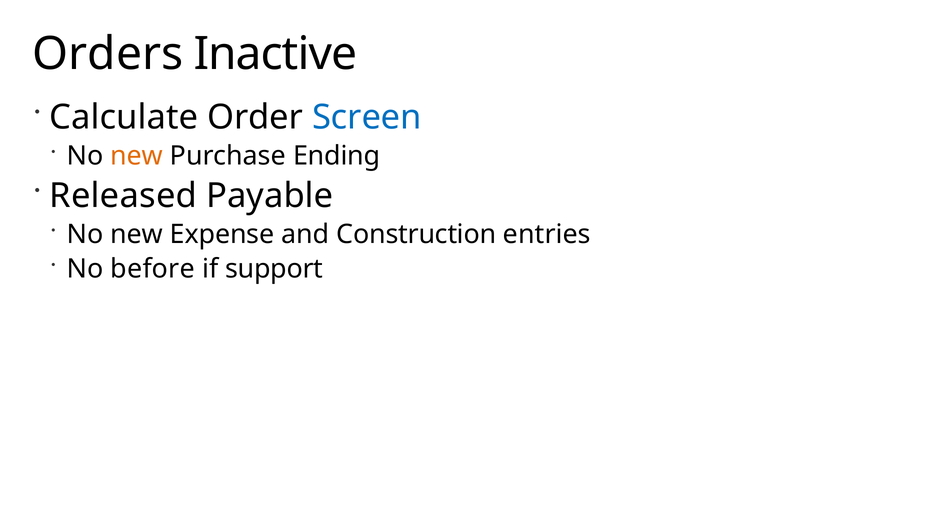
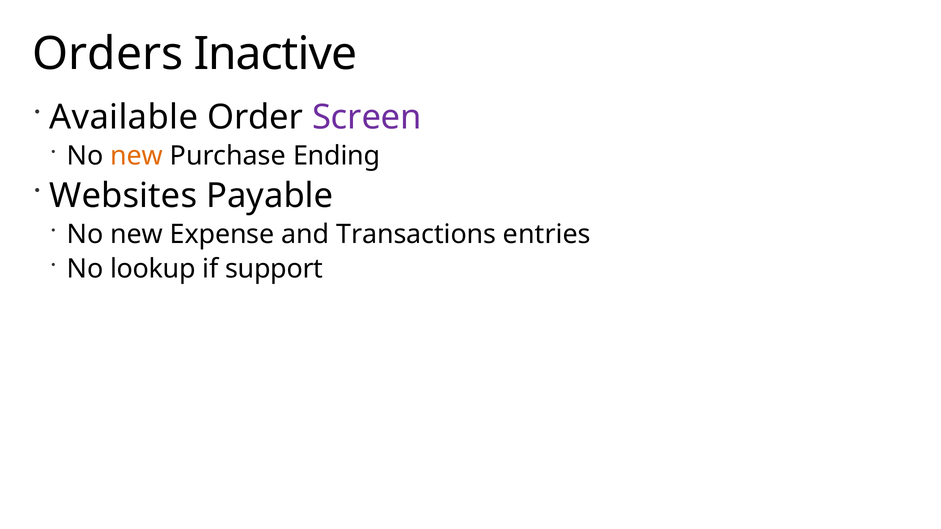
Calculate: Calculate -> Available (124, 117)
Screen colour: blue -> purple (367, 117)
Released: Released -> Websites (123, 196)
Construction: Construction -> Transactions (416, 235)
before: before -> lookup (153, 269)
